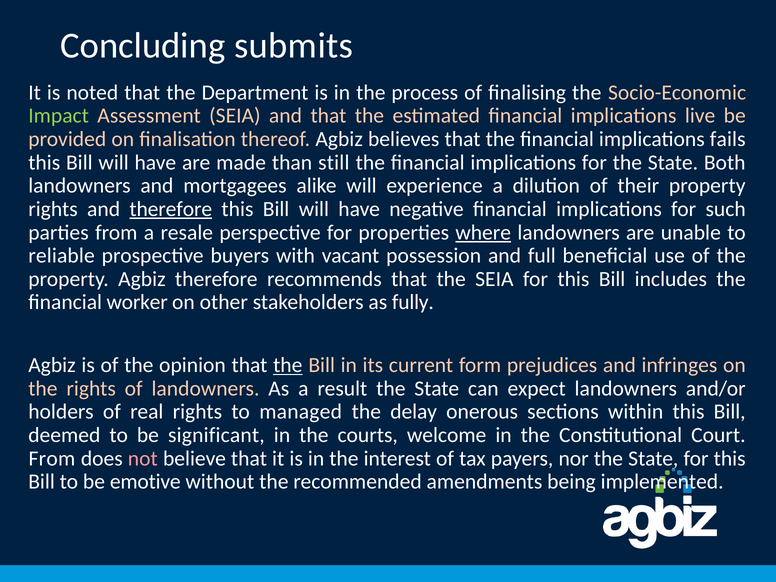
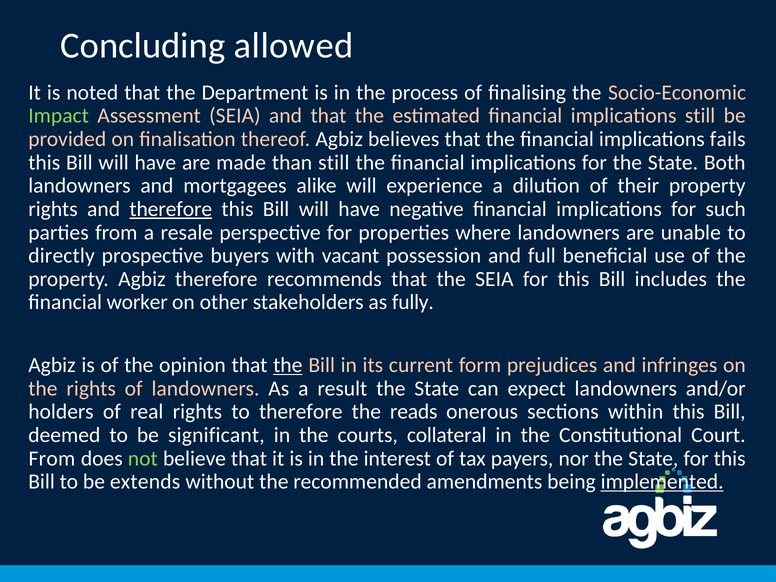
submits: submits -> allowed (294, 46)
implications live: live -> still (700, 116)
where underline: present -> none (483, 232)
reliable: reliable -> directly (62, 256)
to managed: managed -> therefore (301, 412)
delay: delay -> reads (414, 412)
welcome: welcome -> collateral (447, 435)
not colour: pink -> light green (143, 458)
emotive: emotive -> extends (145, 482)
implemented underline: none -> present (662, 482)
